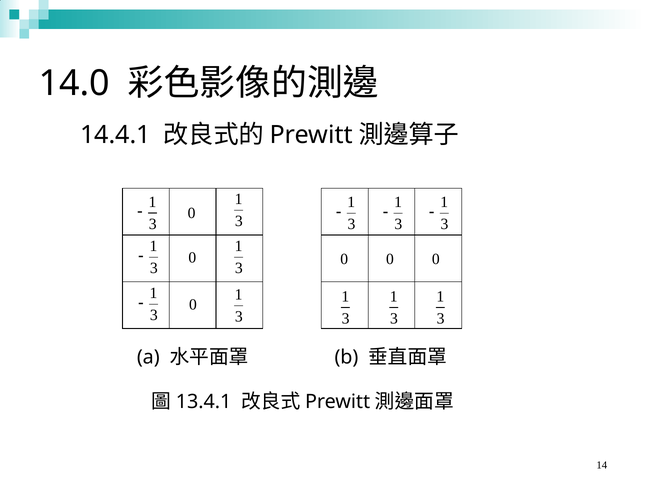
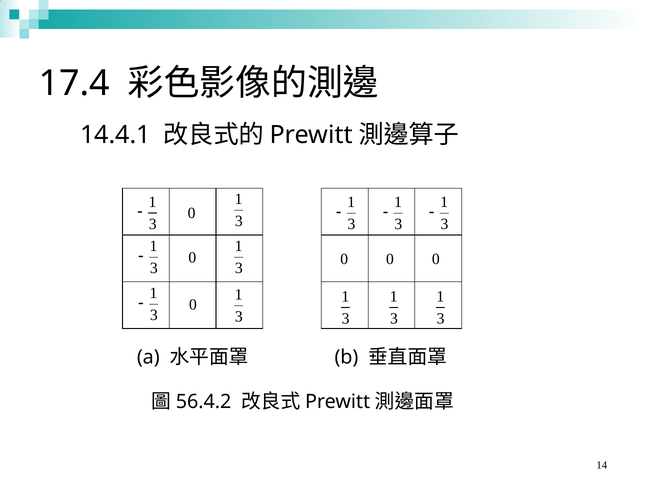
14.0: 14.0 -> 17.4 (74, 83)
13.4.1: 13.4.1 -> 56.4.2 (204, 401)
